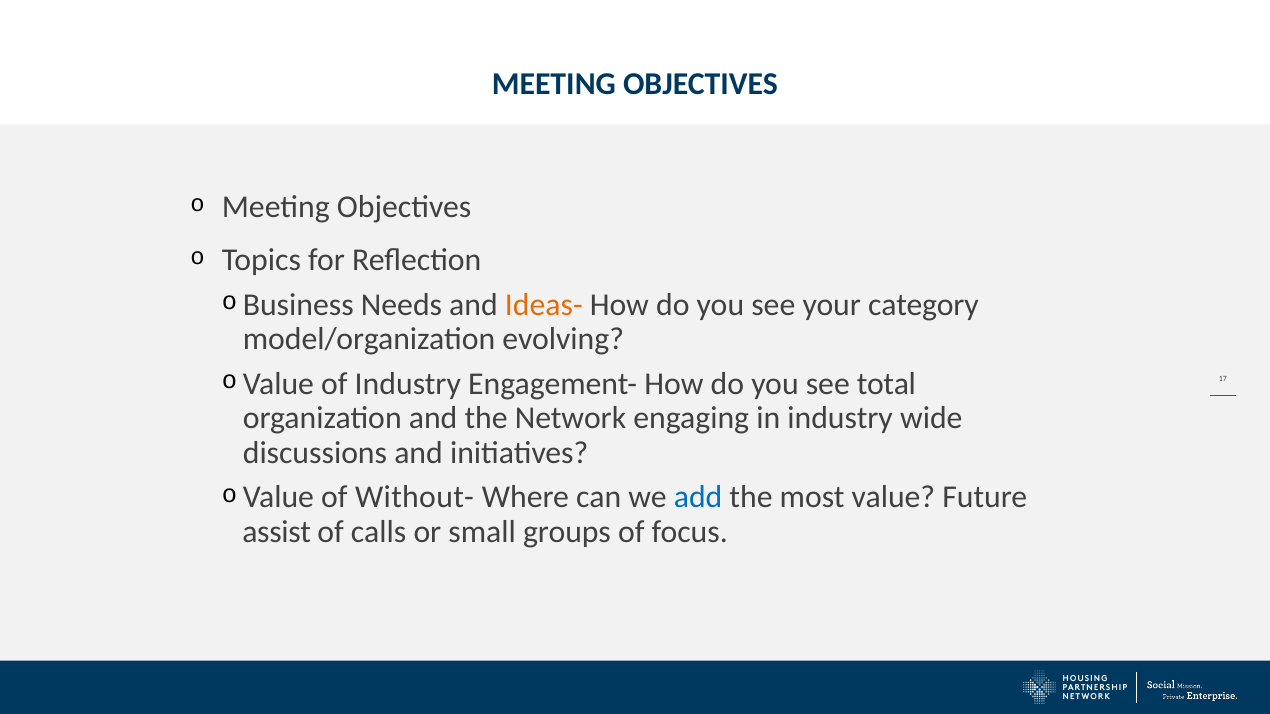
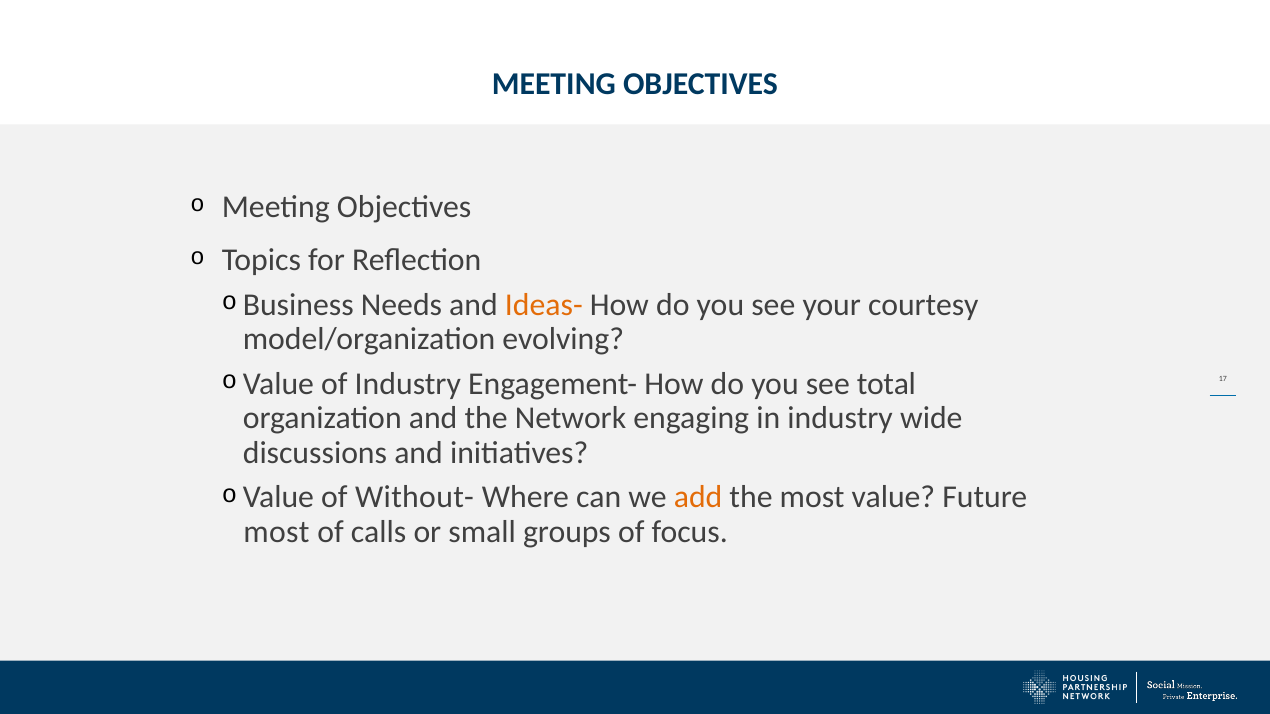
category: category -> courtesy (923, 305)
add colour: blue -> orange (698, 498)
assist: assist -> most (276, 532)
